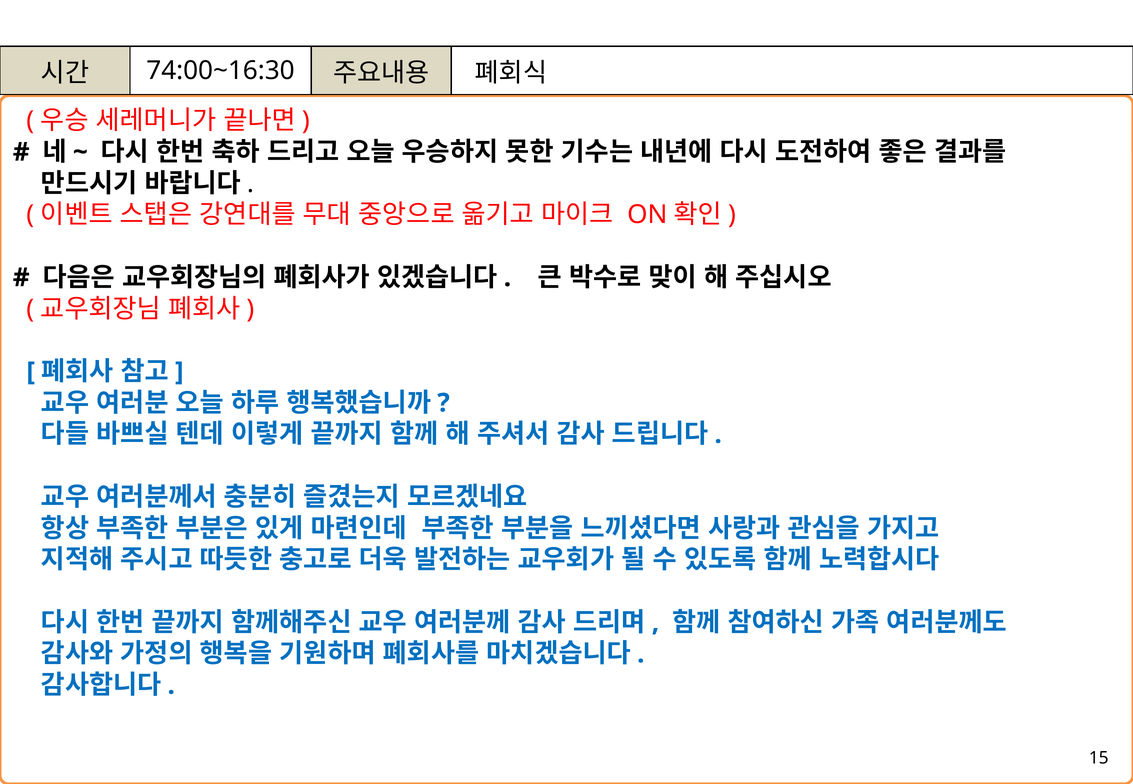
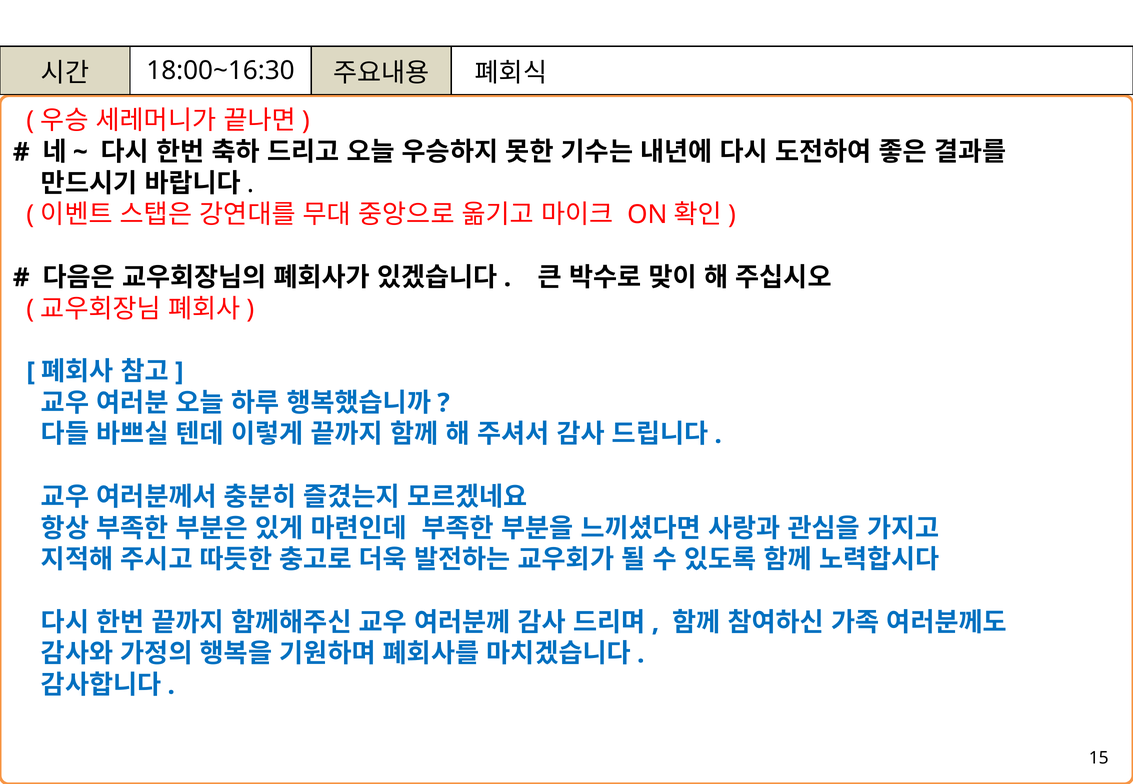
74:00~16:30: 74:00~16:30 -> 18:00~16:30 (220, 71)
